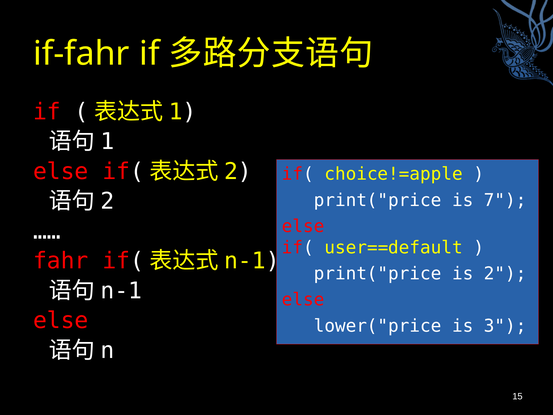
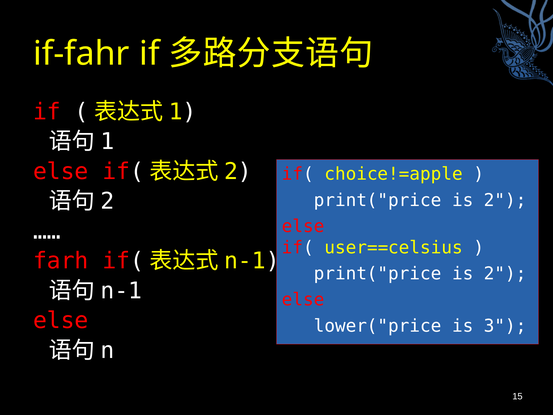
7: 7 -> 2 (505, 200)
user==default: user==default -> user==celsius (394, 247)
fahr: fahr -> farh (61, 261)
